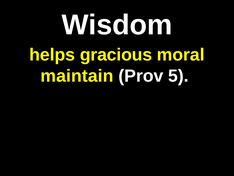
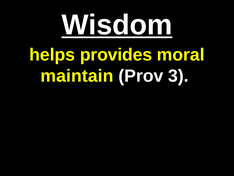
Wisdom underline: none -> present (117, 25)
gracious: gracious -> provides (116, 55)
5: 5 -> 3 (178, 76)
